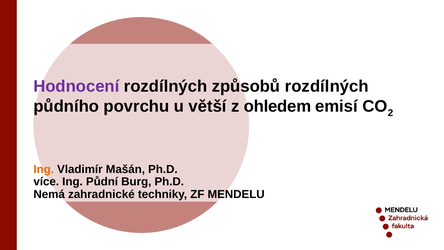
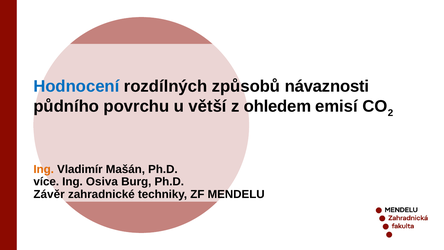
Hodnocení colour: purple -> blue (76, 86)
způsobů rozdílných: rozdílných -> návaznosti (327, 86)
Půdní: Půdní -> Osiva (102, 182)
Nemá: Nemá -> Závěr (49, 194)
